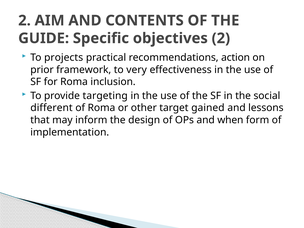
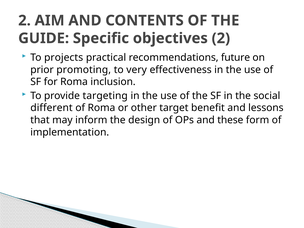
action: action -> future (236, 58)
framework: framework -> promoting (84, 70)
gained: gained -> benefit (208, 108)
when: when -> these (230, 120)
